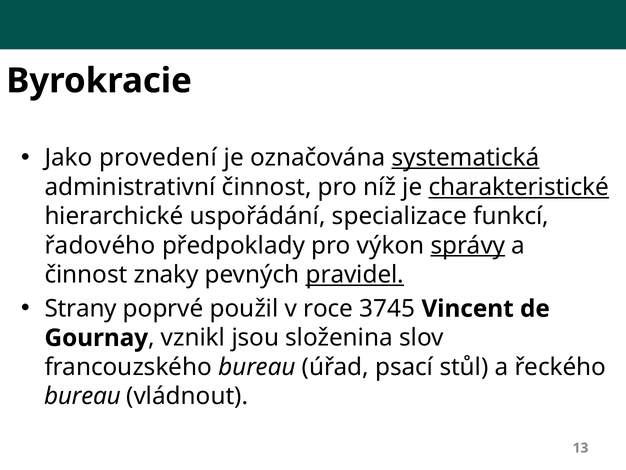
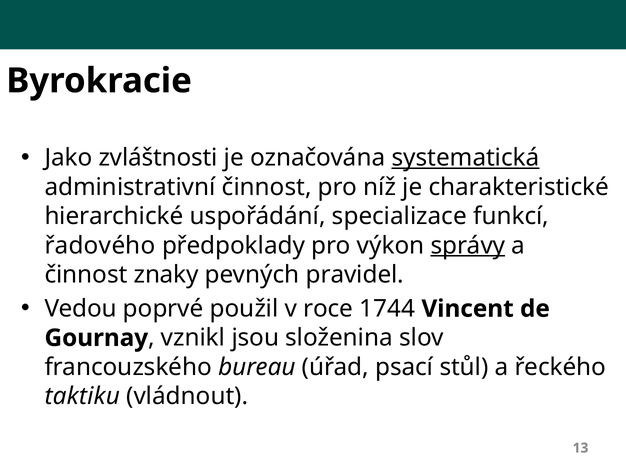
provedení: provedení -> zvláštnosti (158, 158)
charakteristické underline: present -> none (519, 187)
pravidel underline: present -> none (355, 274)
Strany: Strany -> Vedou (81, 308)
3745: 3745 -> 1744 (387, 308)
bureau: bureau -> taktiku (82, 396)
